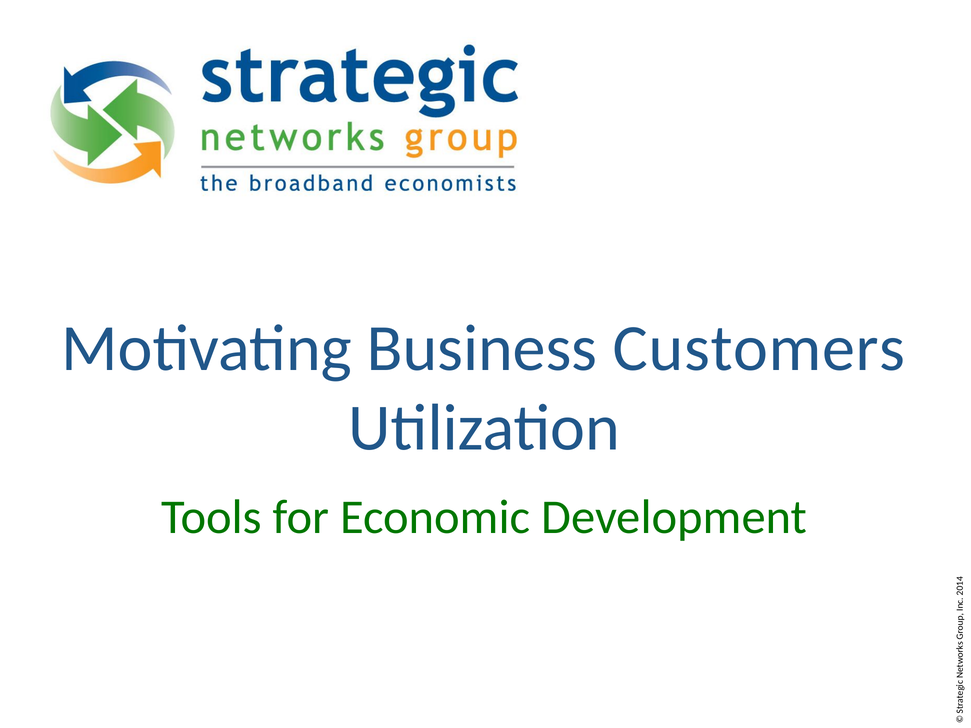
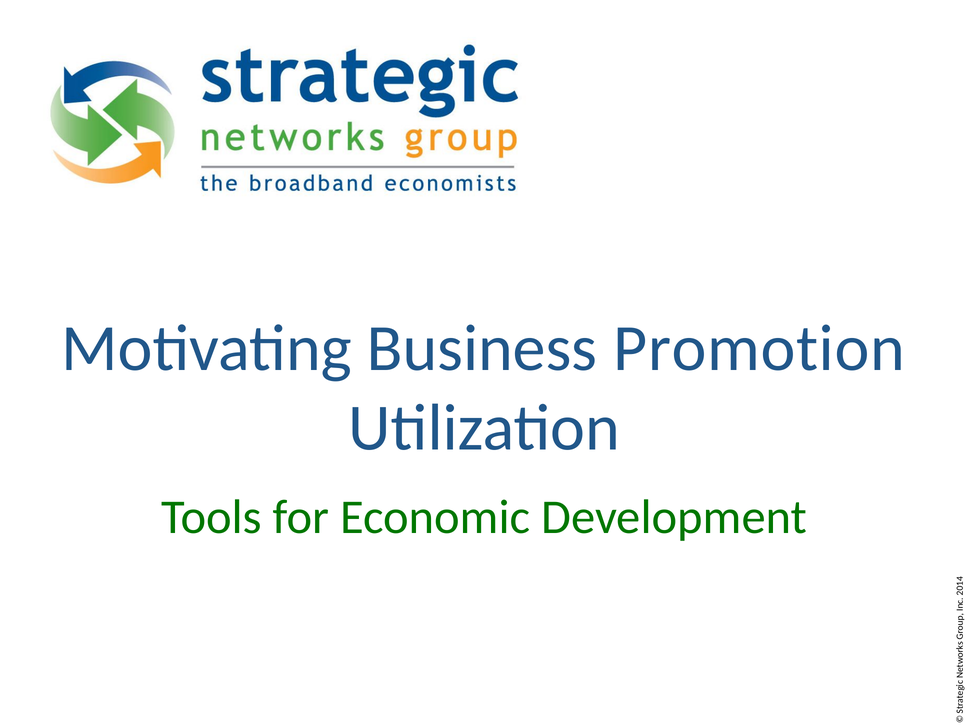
Customers: Customers -> Promotion (759, 349)
